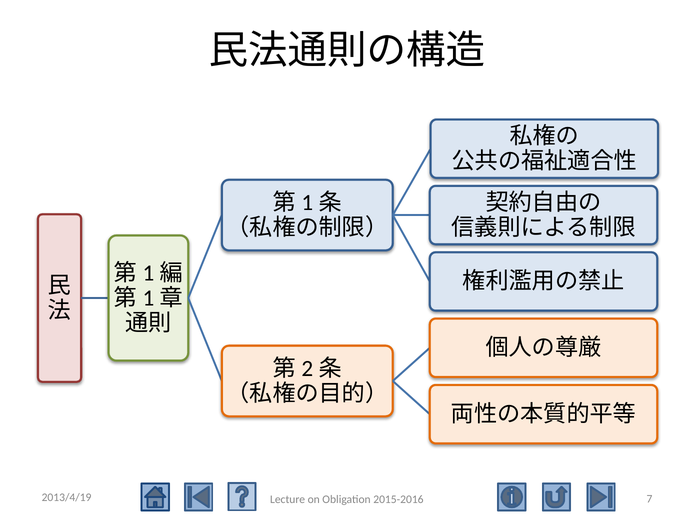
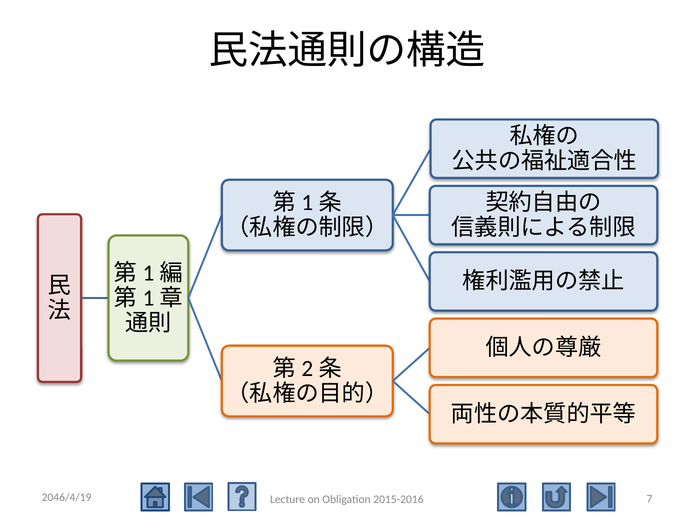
2013/4/19: 2013/4/19 -> 2046/4/19 (67, 497)
